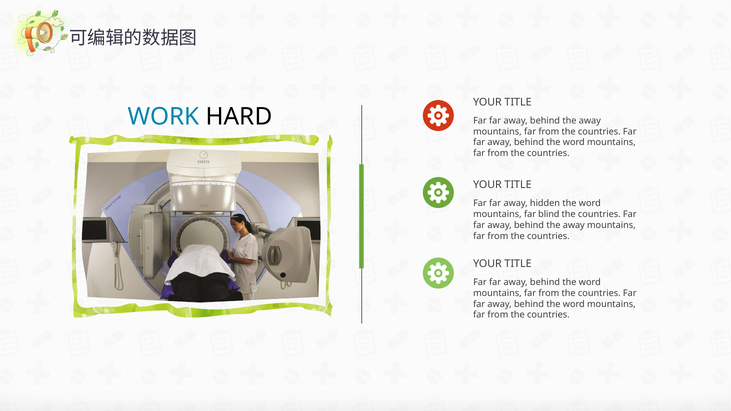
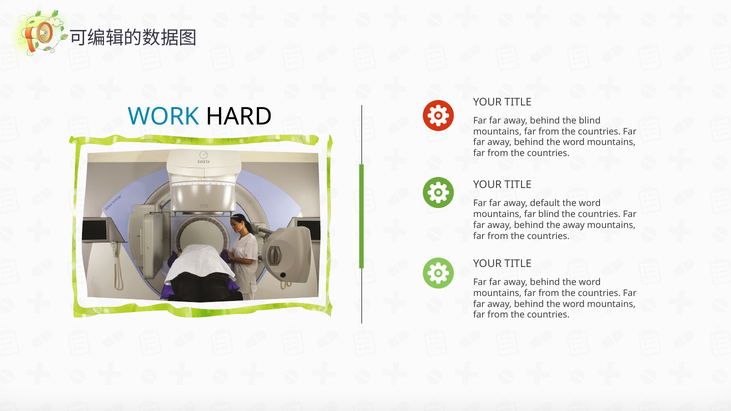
away: away -> blind (590, 121)
hidden: hidden -> default (545, 203)
